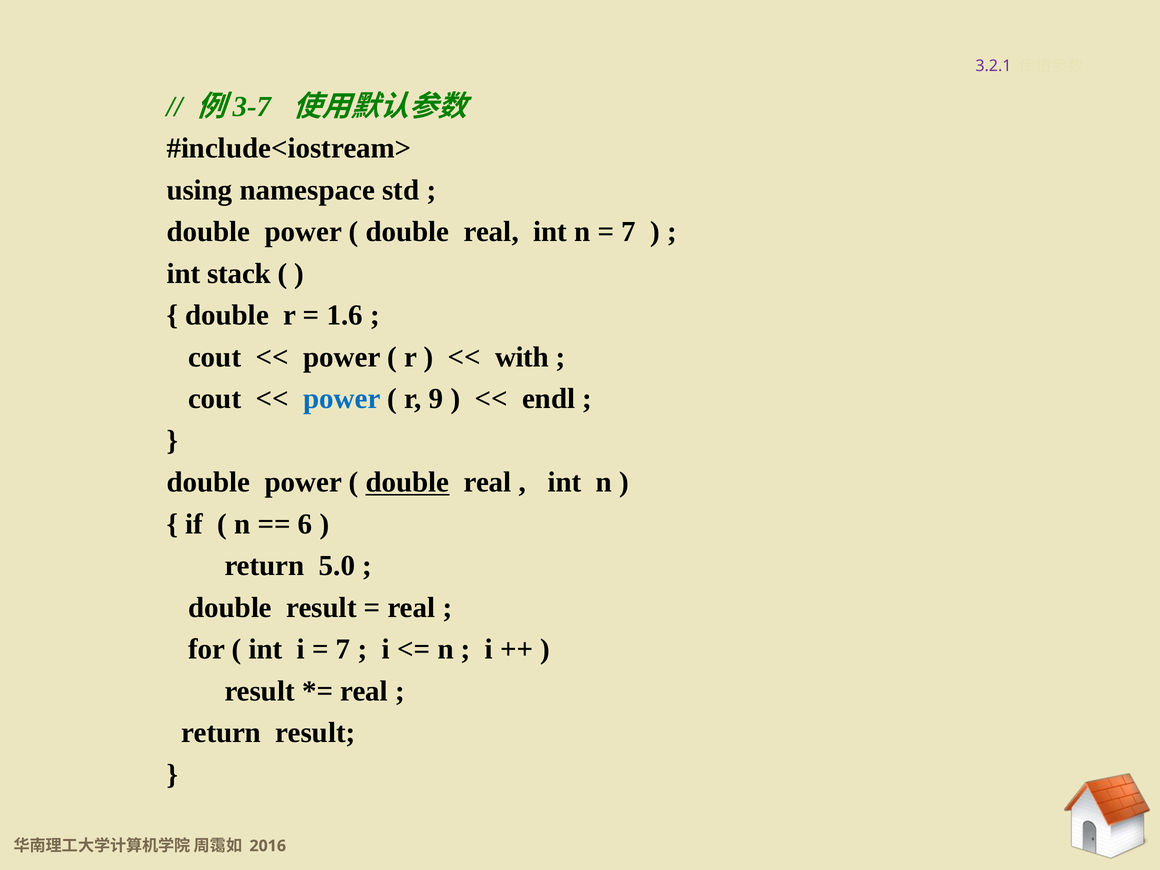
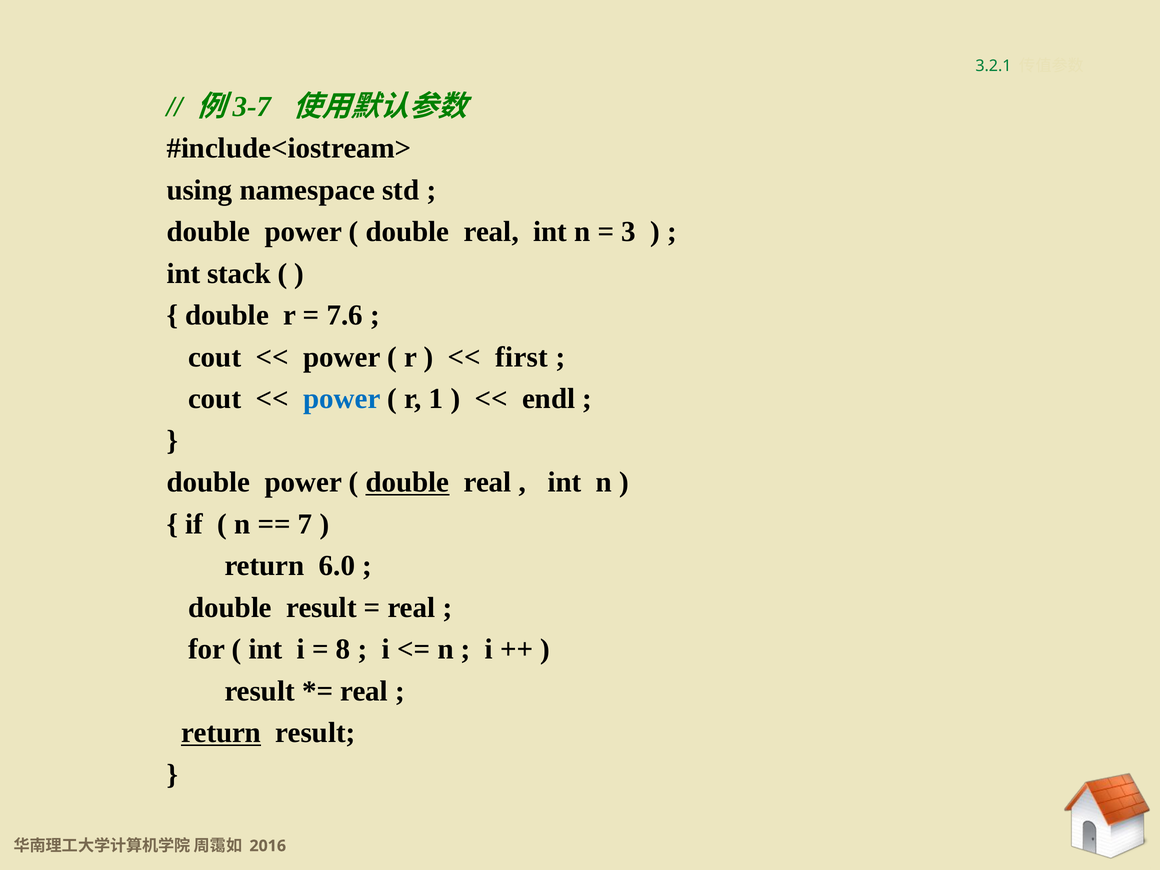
3.2.1 colour: purple -> green (993, 66)
7: 7 -> 3 (629, 232)
1.6: 1.6 -> 7.6 (345, 315)
with: with -> first (522, 357)
9: 9 -> 1 (436, 399)
6: 6 -> 7 (305, 524)
5.0: 5.0 -> 6.0 (337, 566)
7: 7 -> 8 (343, 649)
return underline: none -> present (221, 733)
